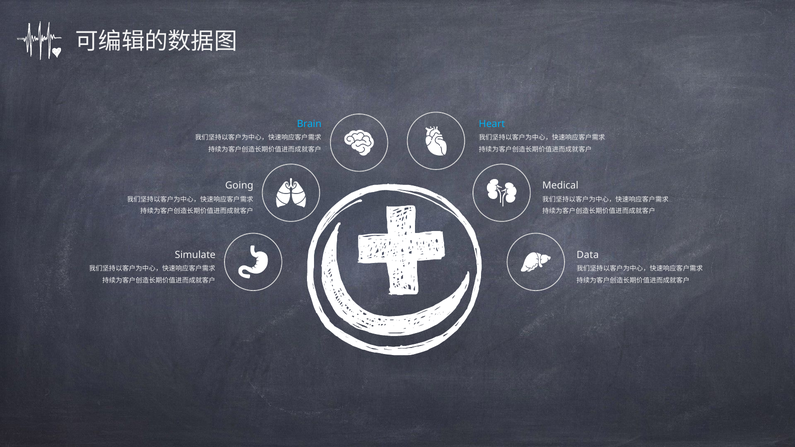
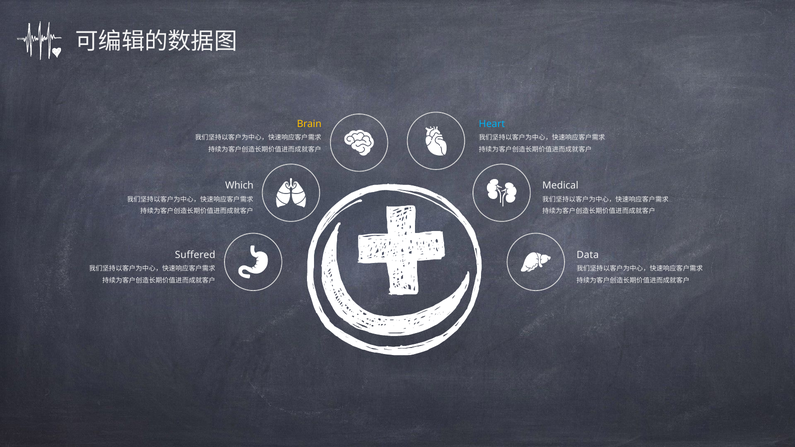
Brain colour: light blue -> yellow (309, 124)
Going: Going -> Which (239, 186)
Simulate: Simulate -> Suffered (195, 255)
